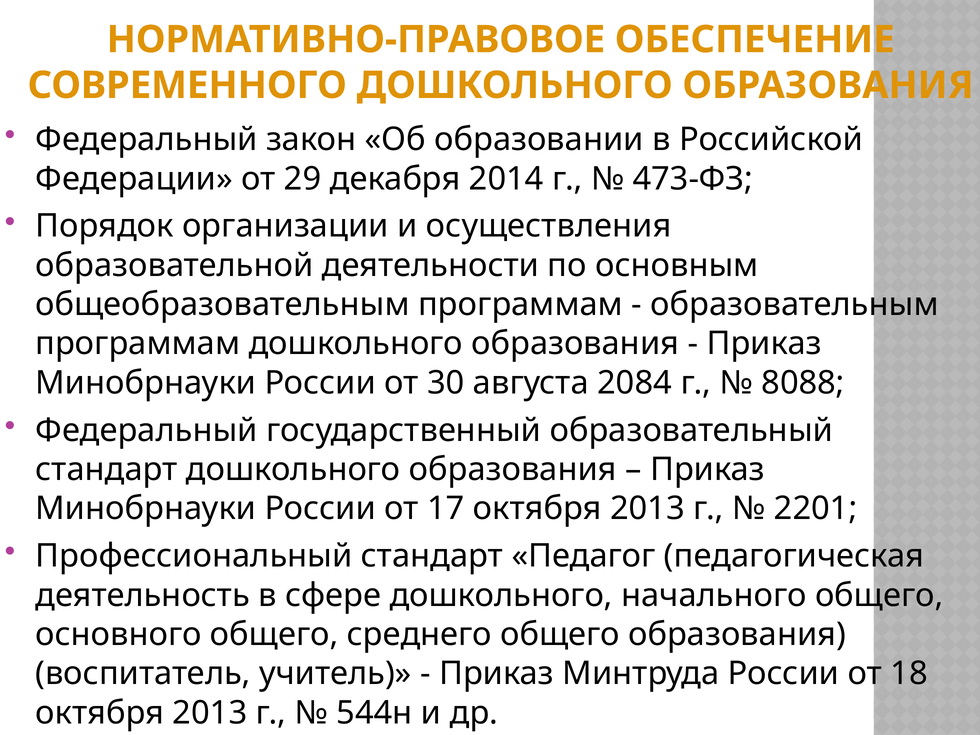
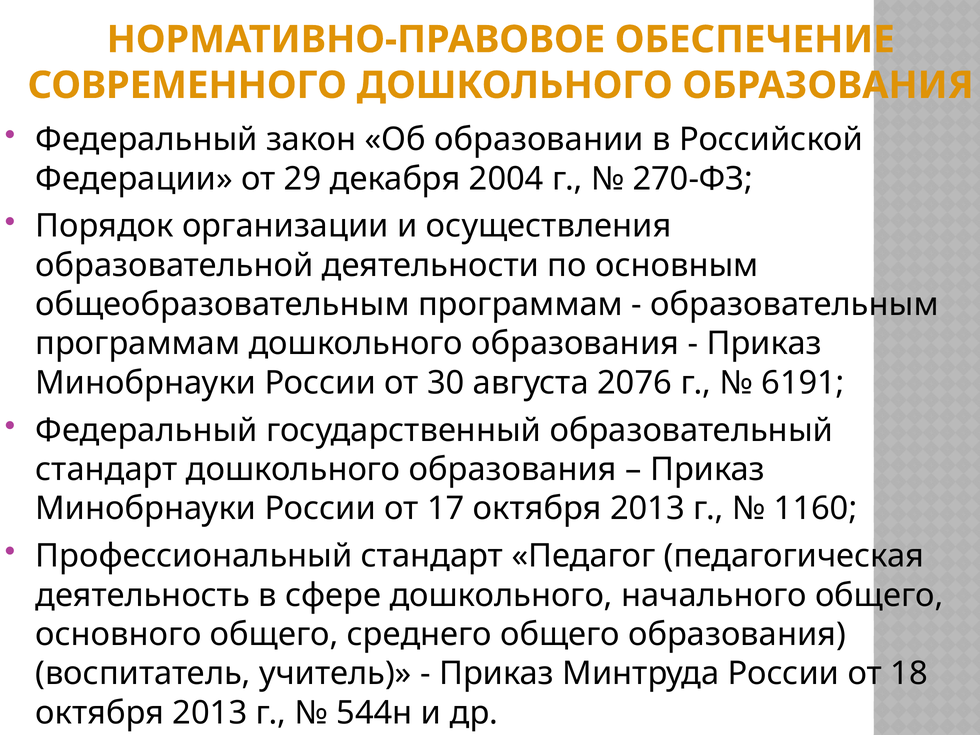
2014: 2014 -> 2004 (506, 179)
473-ФЗ: 473-ФЗ -> 270-ФЗ (693, 179)
2084: 2084 -> 2076 (635, 383)
8088: 8088 -> 6191 (803, 383)
2201: 2201 -> 1160 (816, 509)
